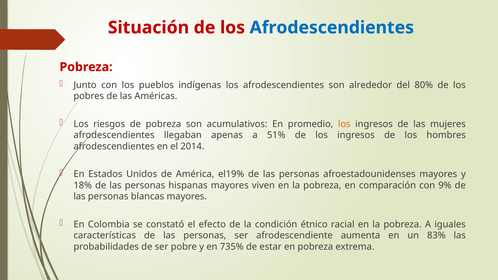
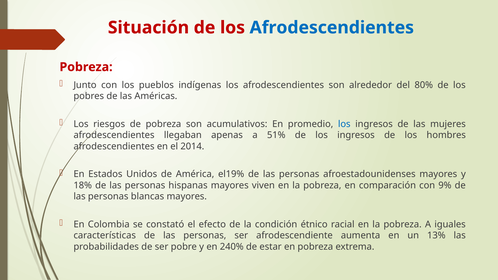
los colour: orange -> blue (344, 124)
83%: 83% -> 13% (436, 236)
735%: 735% -> 240% (232, 247)
